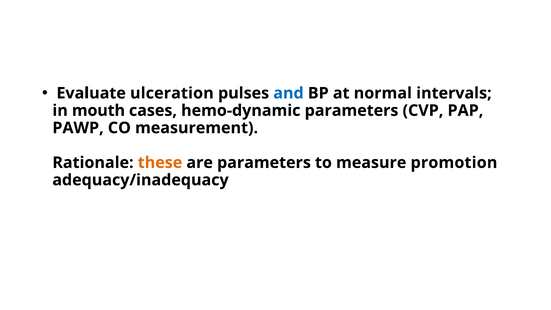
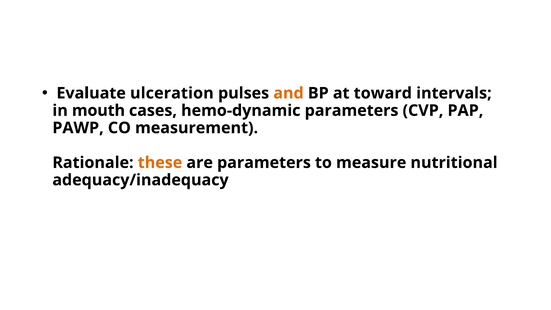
and colour: blue -> orange (288, 93)
normal: normal -> toward (383, 93)
promotion: promotion -> nutritional (454, 163)
